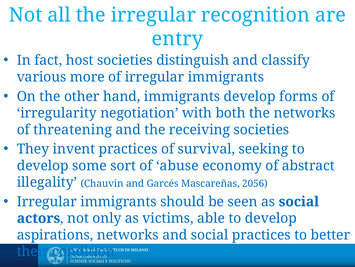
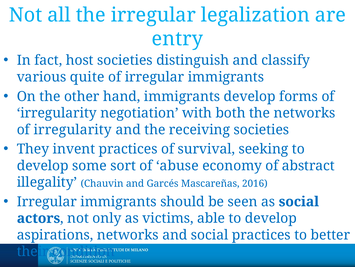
recognition: recognition -> legalization (255, 15)
more: more -> quite (87, 77)
threatening: threatening -> irregularity (73, 129)
2056: 2056 -> 2016 (255, 183)
